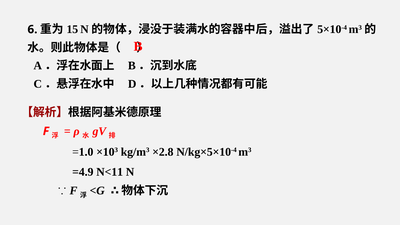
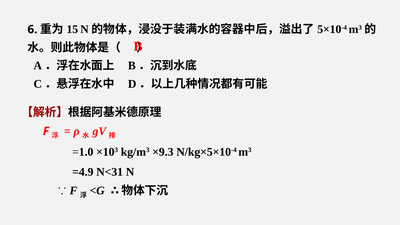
×2.8: ×2.8 -> ×9.3 (163, 152)
N<11: N<11 -> N<31 (110, 172)
